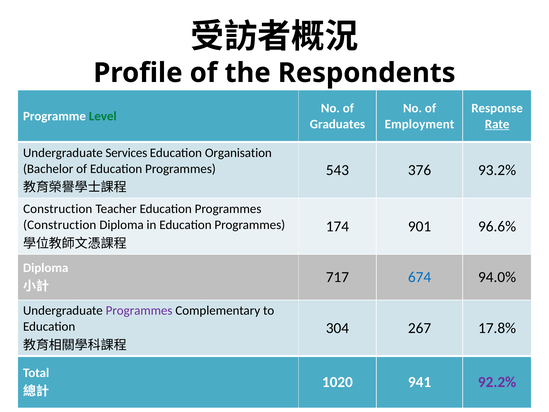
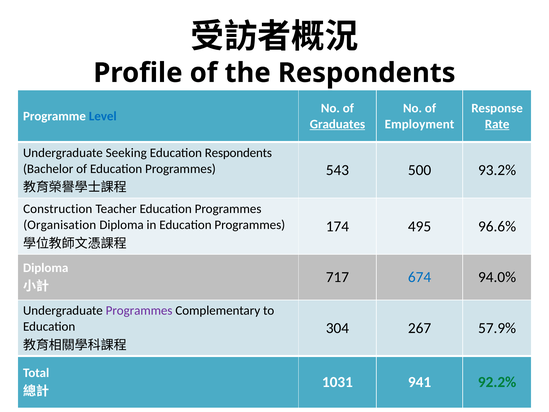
Level colour: green -> blue (103, 116)
Graduates underline: none -> present (337, 124)
Services: Services -> Seeking (126, 153)
Education Organisation: Organisation -> Respondents (238, 153)
376: 376 -> 500 (420, 170)
Construction: Construction -> Organisation (60, 225)
901: 901 -> 495 (420, 226)
17.8%: 17.8% -> 57.9% (497, 328)
1020: 1020 -> 1031 (337, 382)
92.2% colour: purple -> green (497, 382)
